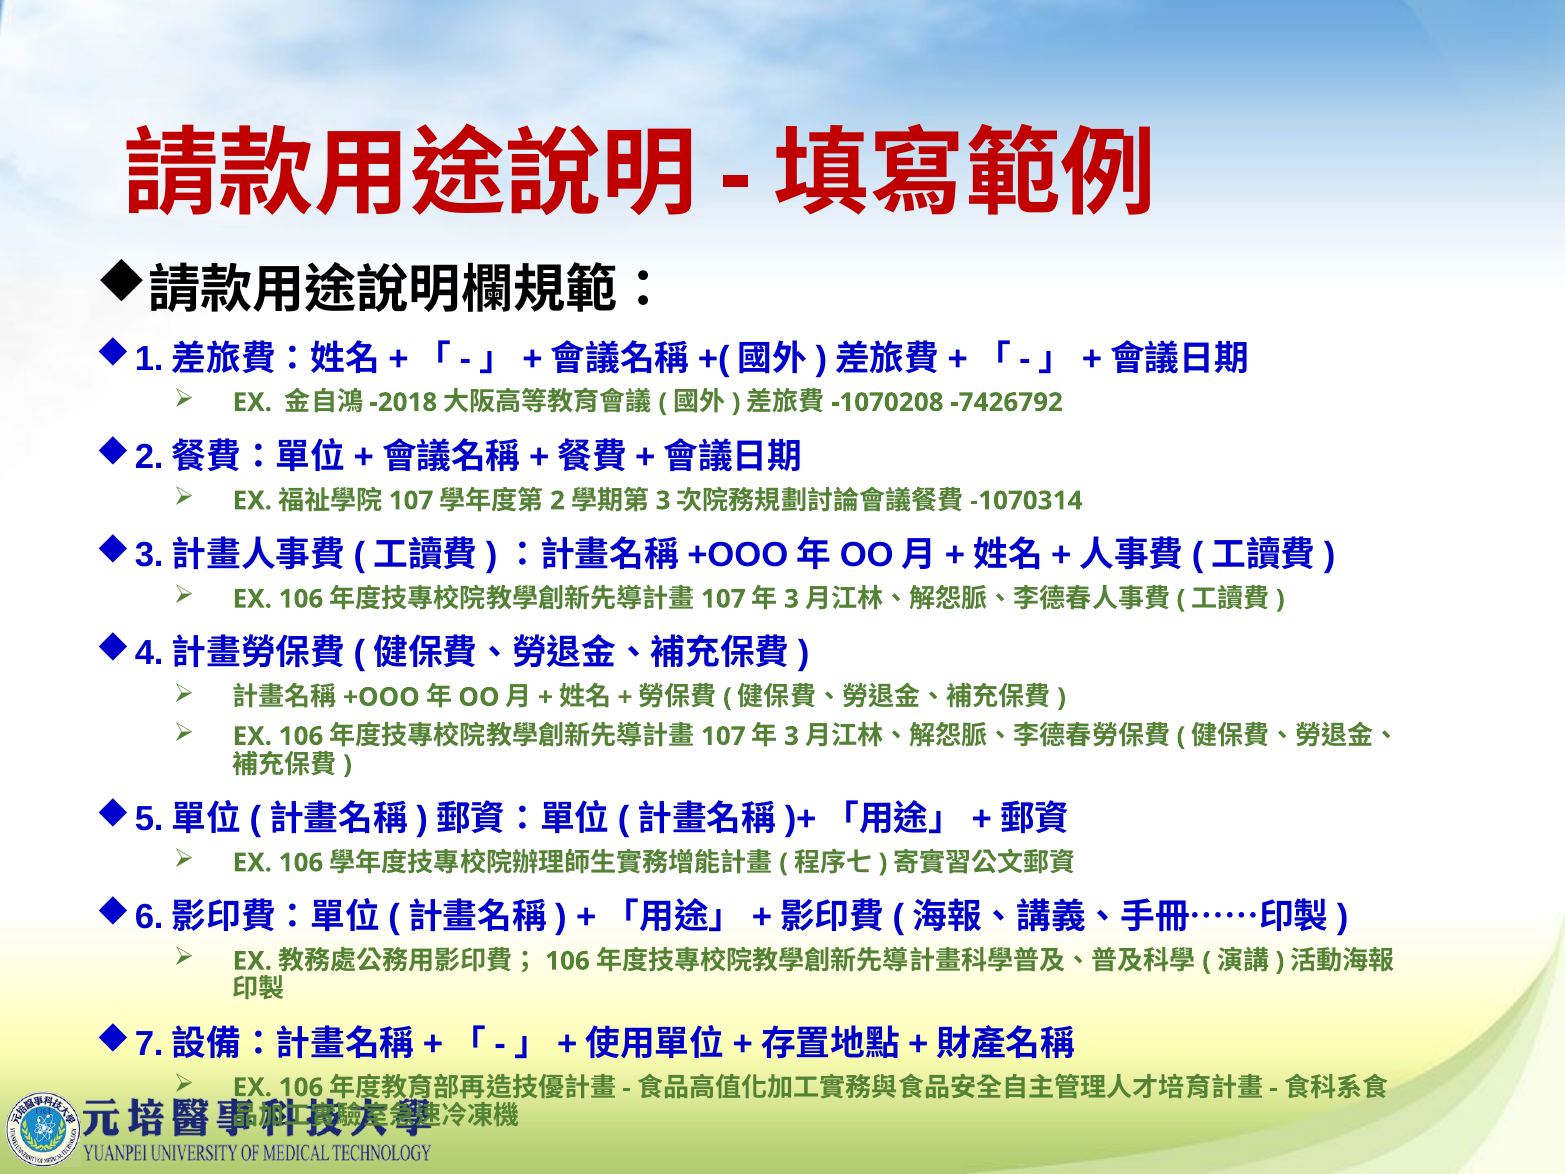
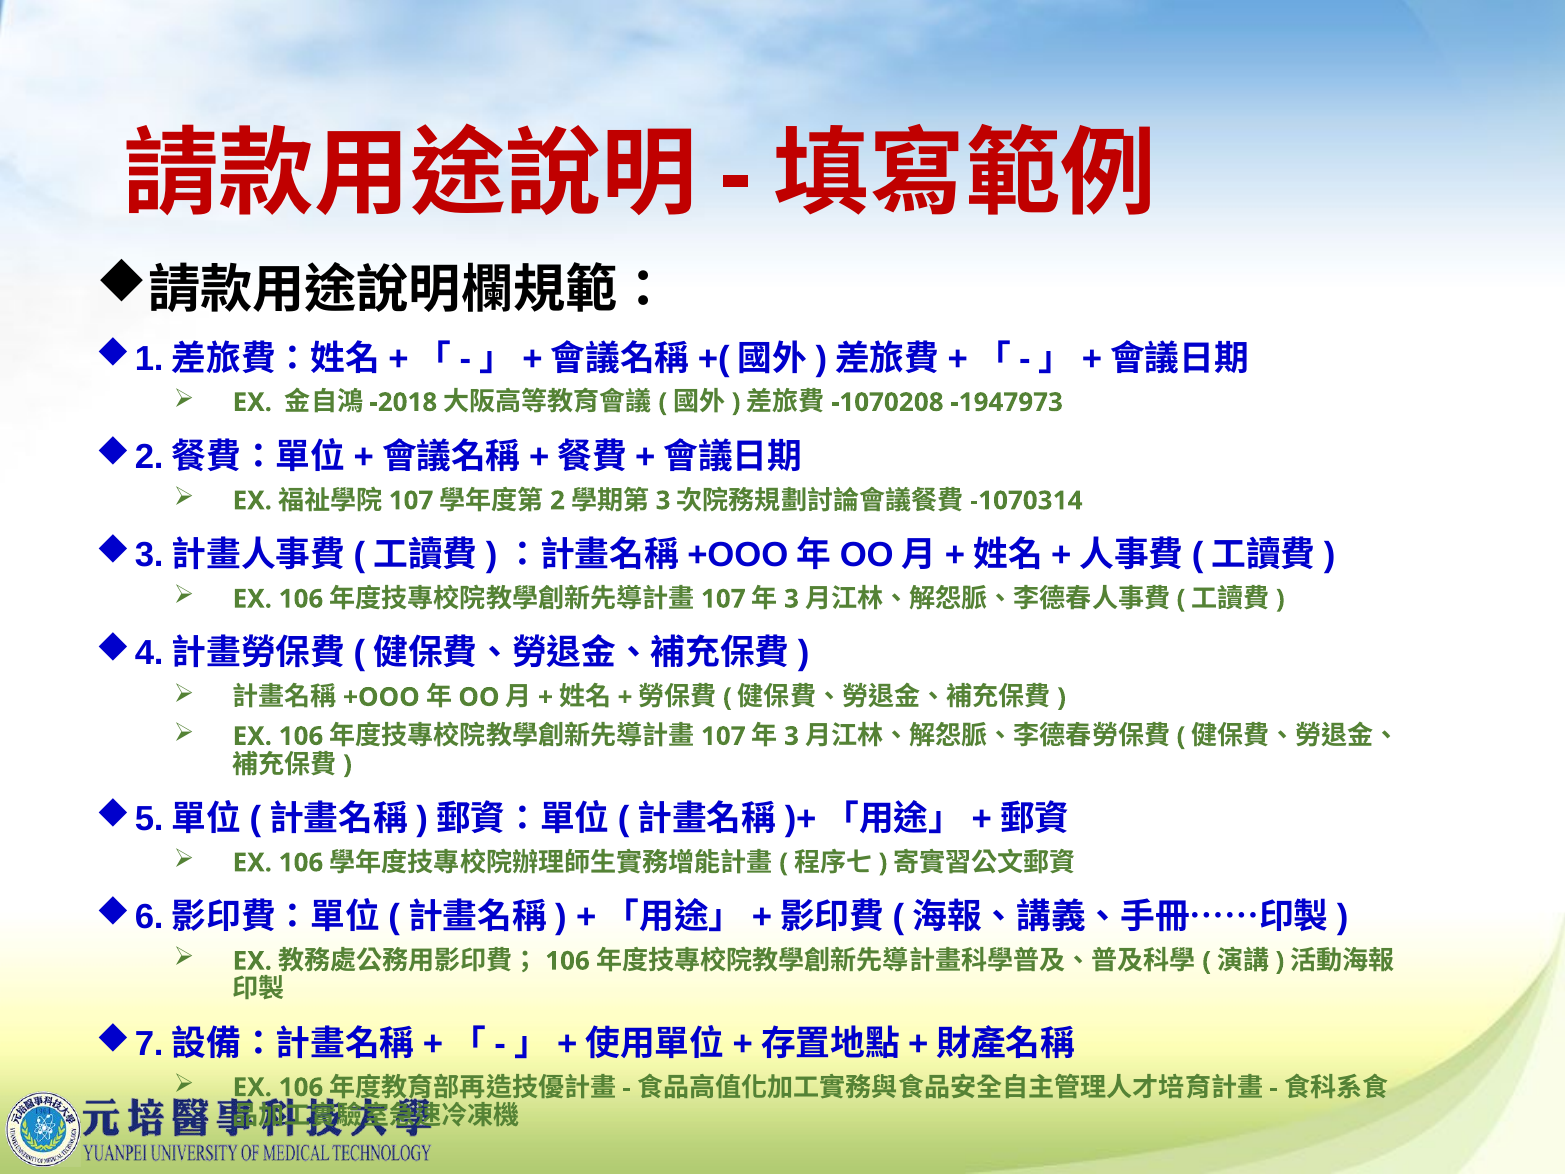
-7426792: -7426792 -> -1947973 (1007, 402)
